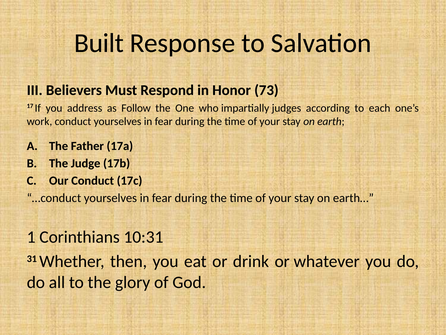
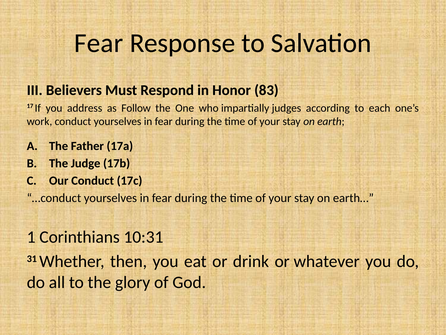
Built: Built -> Fear (99, 43)
73: 73 -> 83 (266, 90)
